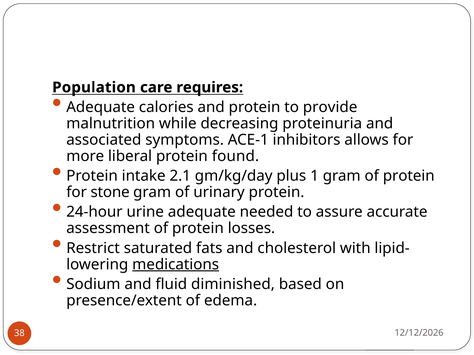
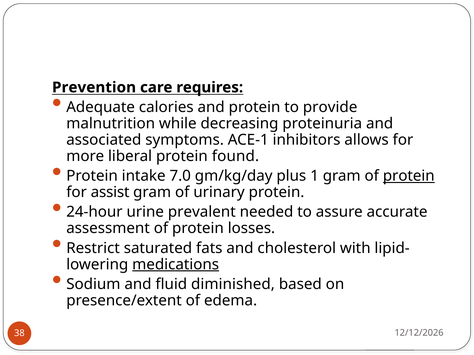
Population: Population -> Prevention (94, 88)
2.1: 2.1 -> 7.0 (180, 176)
protein underline: none -> present (409, 176)
stone: stone -> assist (110, 192)
urine adequate: adequate -> prevalent (202, 212)
